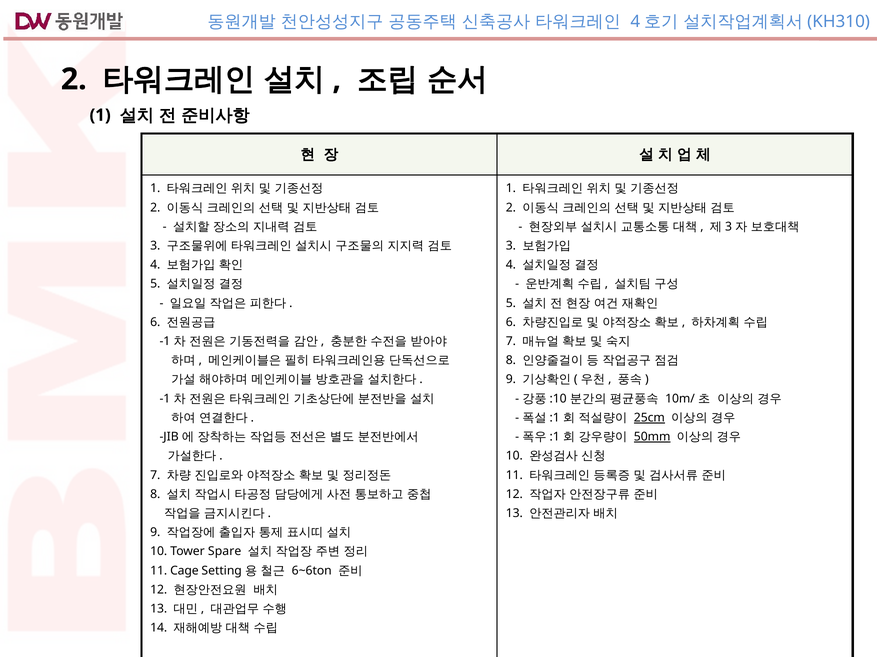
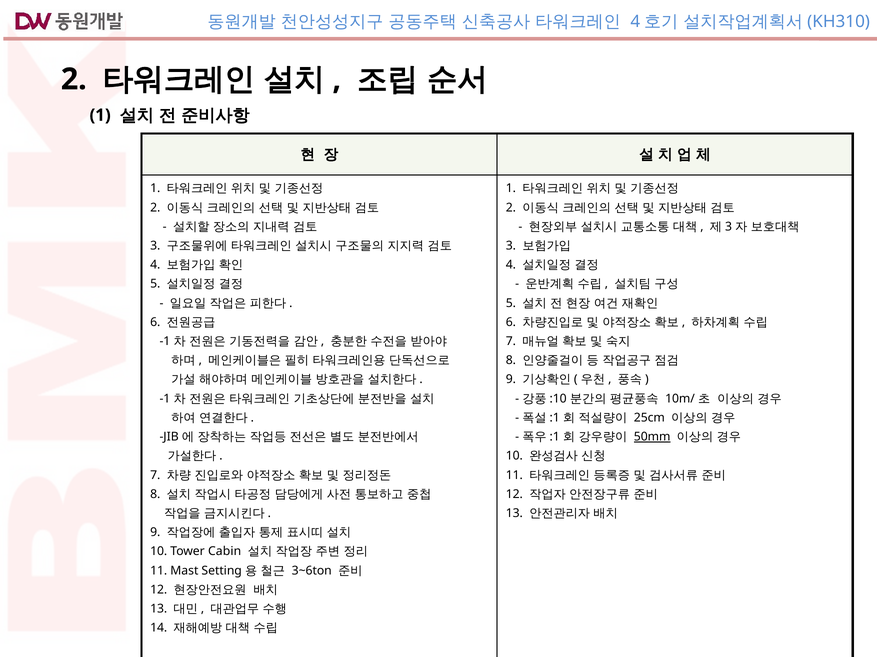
25cm underline: present -> none (649, 418)
Spare: Spare -> Cabin (225, 552)
Cage: Cage -> Mast (184, 571)
6~6ton: 6~6ton -> 3~6ton (312, 571)
